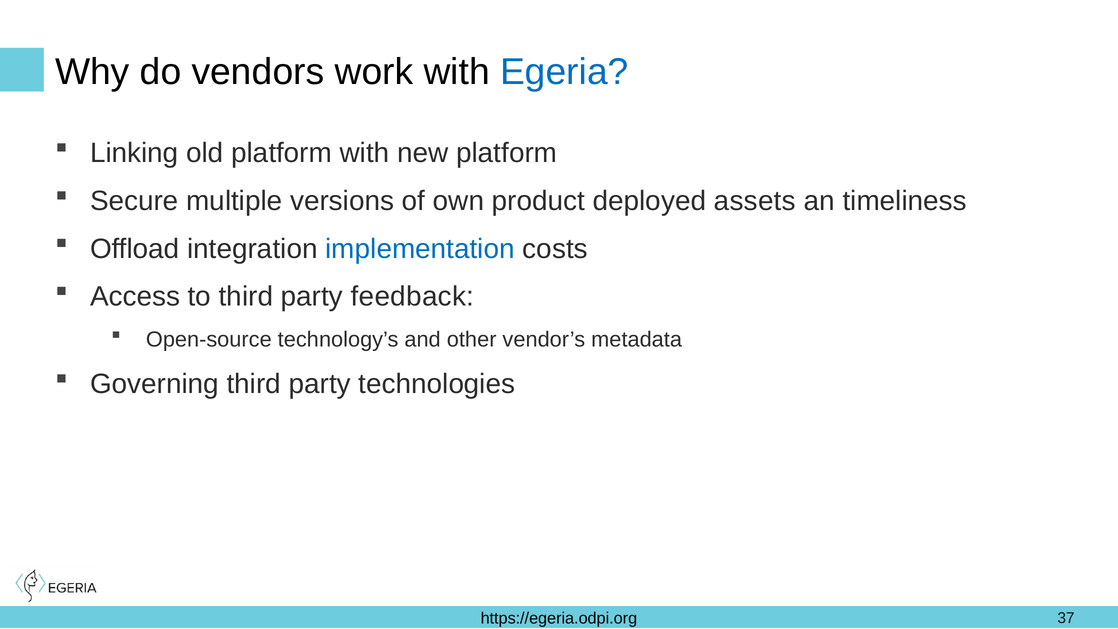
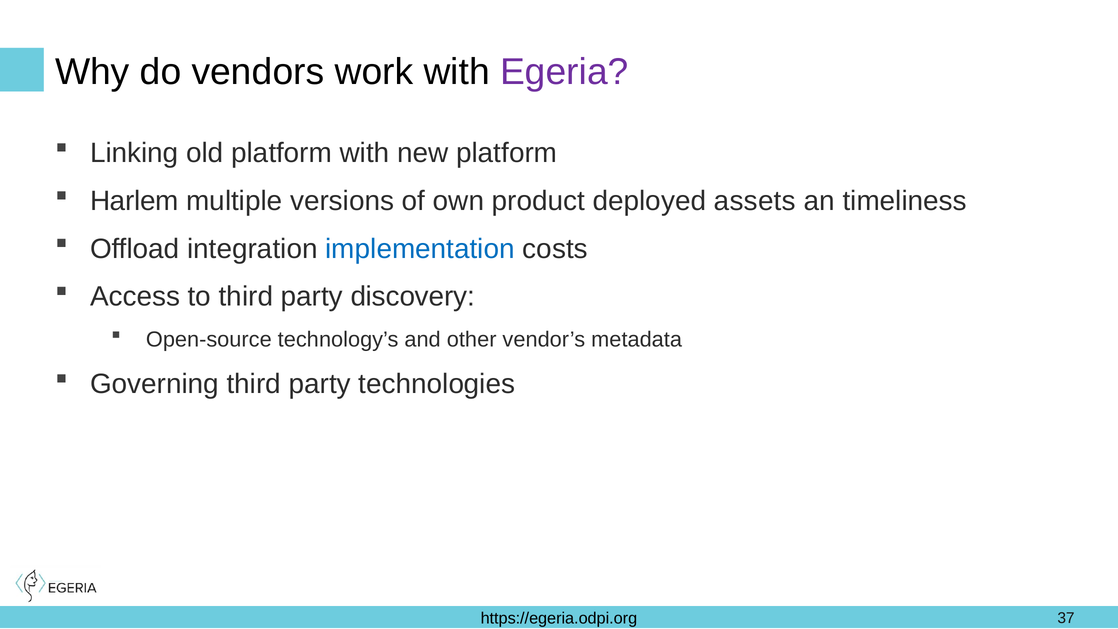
Egeria colour: blue -> purple (564, 72)
Secure: Secure -> Harlem (134, 201)
feedback: feedback -> discovery (413, 297)
